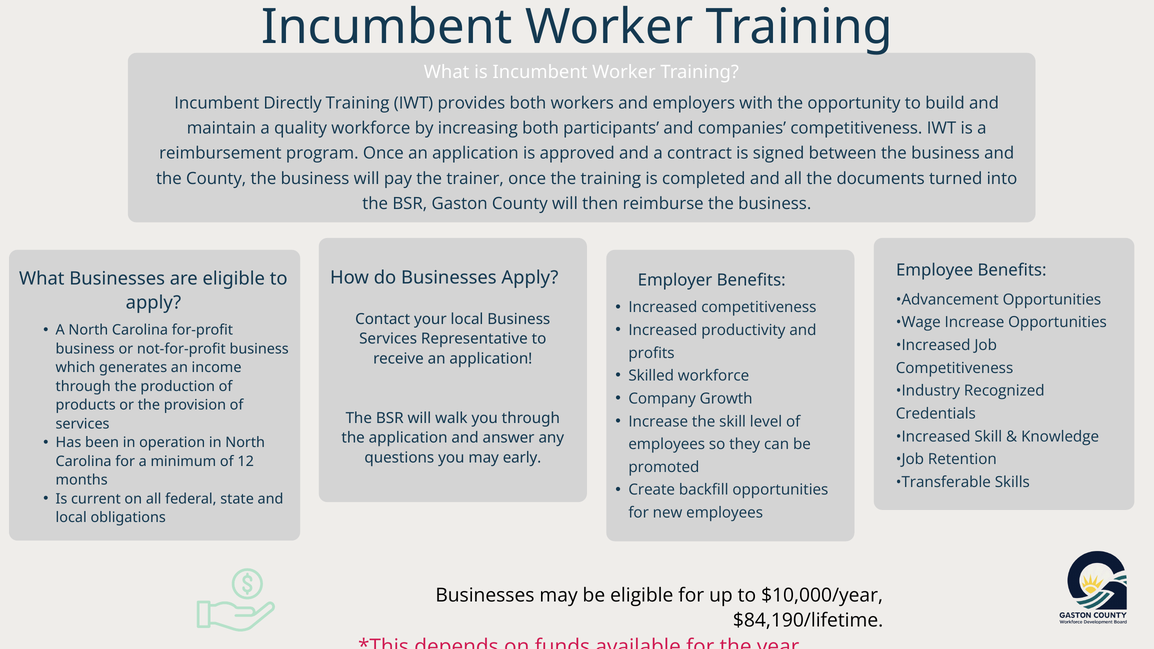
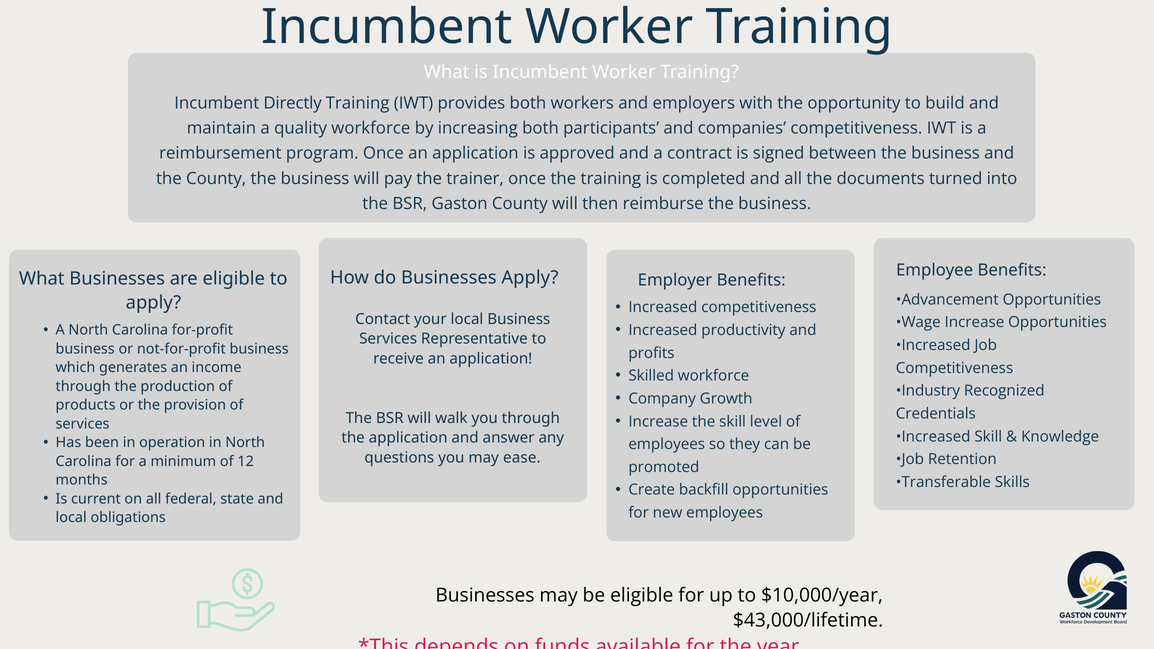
early: early -> ease (522, 458)
$84,190/lifetime: $84,190/lifetime -> $43,000/lifetime (808, 621)
